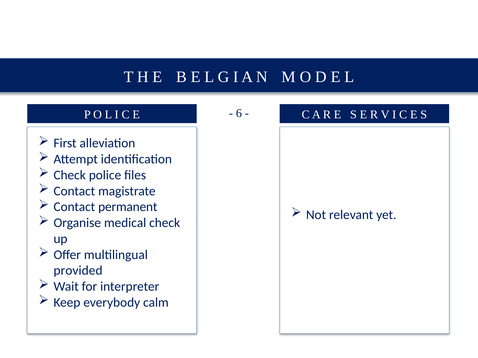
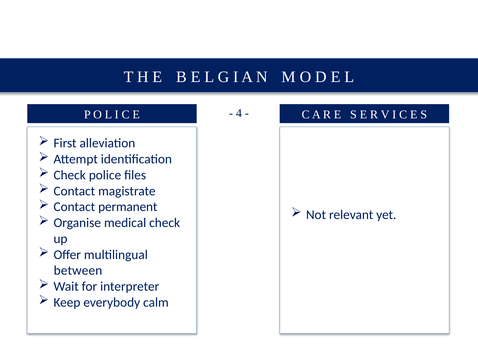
6: 6 -> 4 (239, 113)
provided: provided -> between (78, 271)
